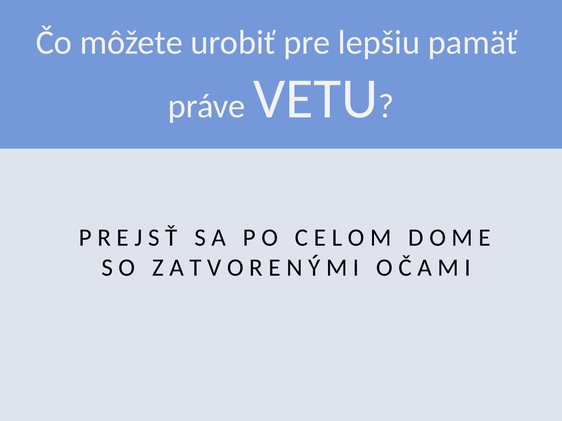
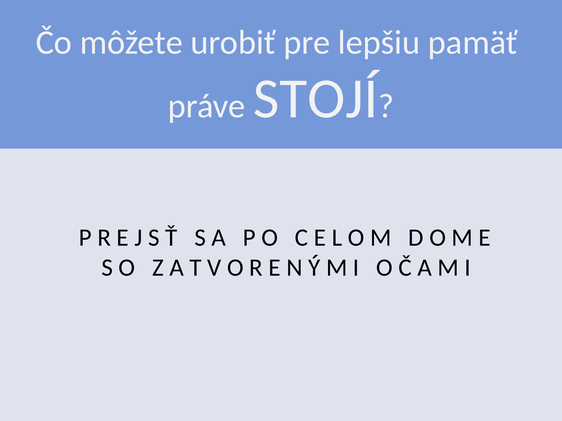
VETU: VETU -> STOJÍ (316, 99)
